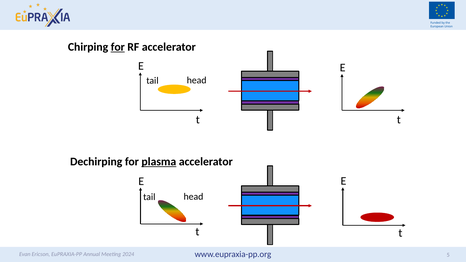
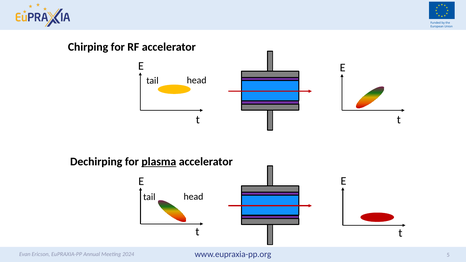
for underline: present -> none (118, 47)
